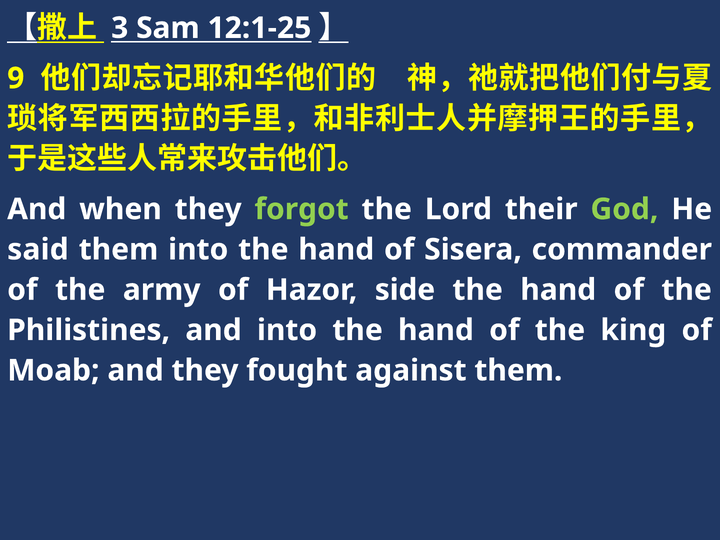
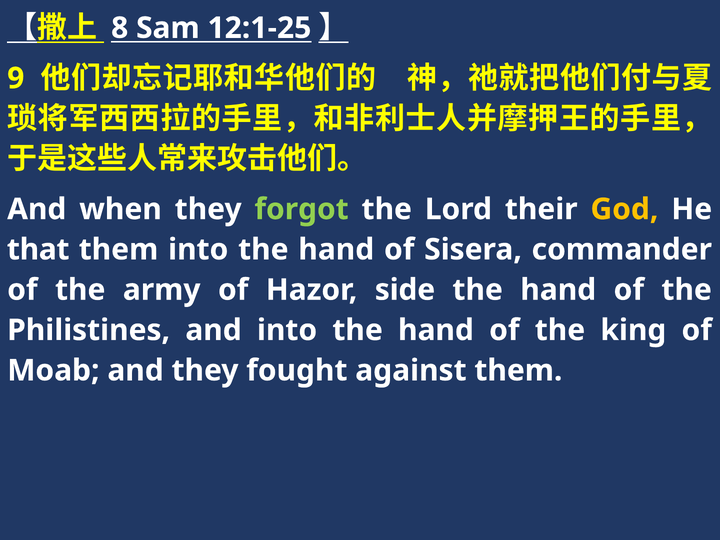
3: 3 -> 8 (120, 28)
God colour: light green -> yellow (624, 209)
said: said -> that (38, 250)
